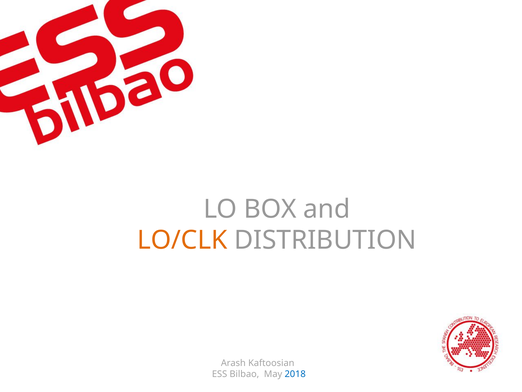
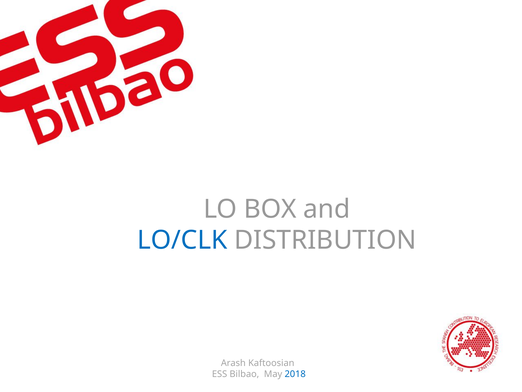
LO/CLK colour: orange -> blue (182, 240)
